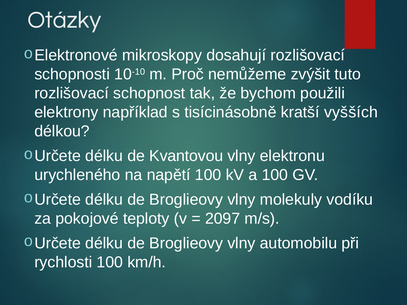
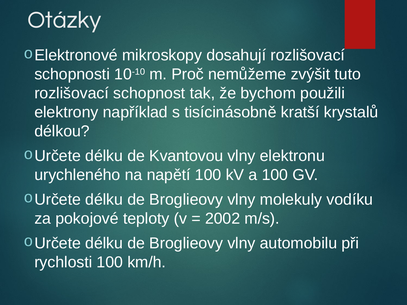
vyšších: vyšších -> krystalů (351, 112)
2097: 2097 -> 2002 (223, 219)
